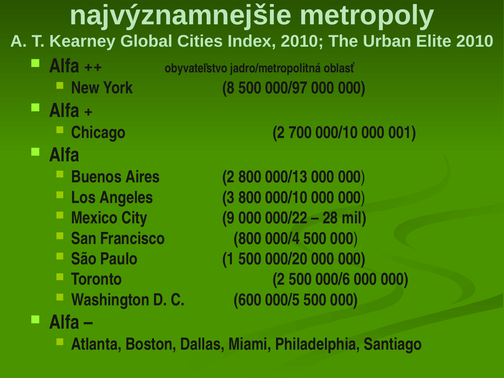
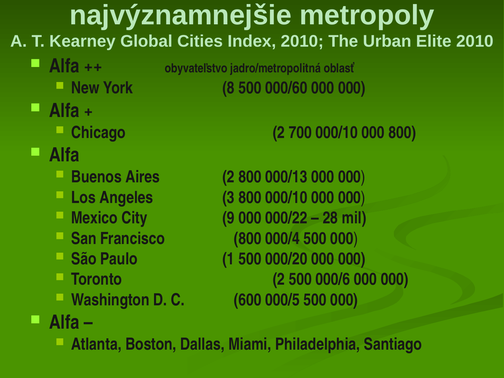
000/97: 000/97 -> 000/60 (286, 88)
000 001: 001 -> 800 (402, 133)
